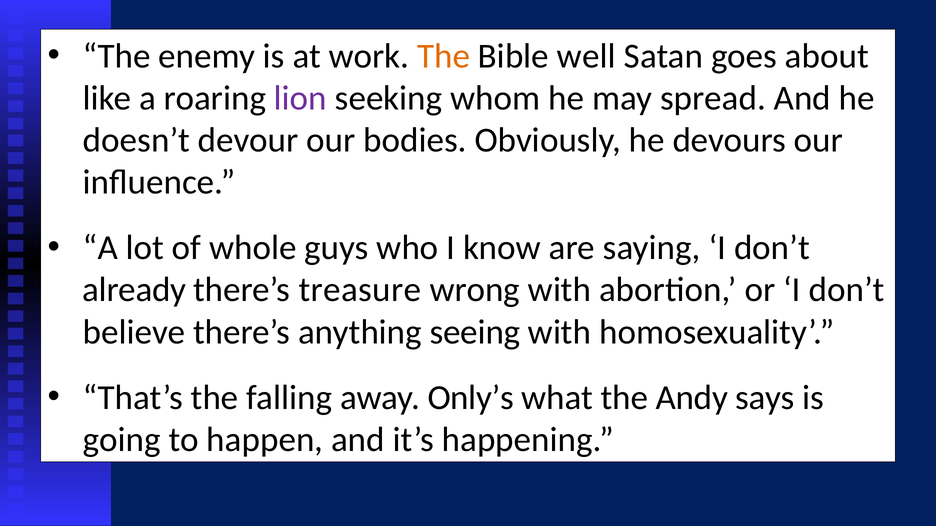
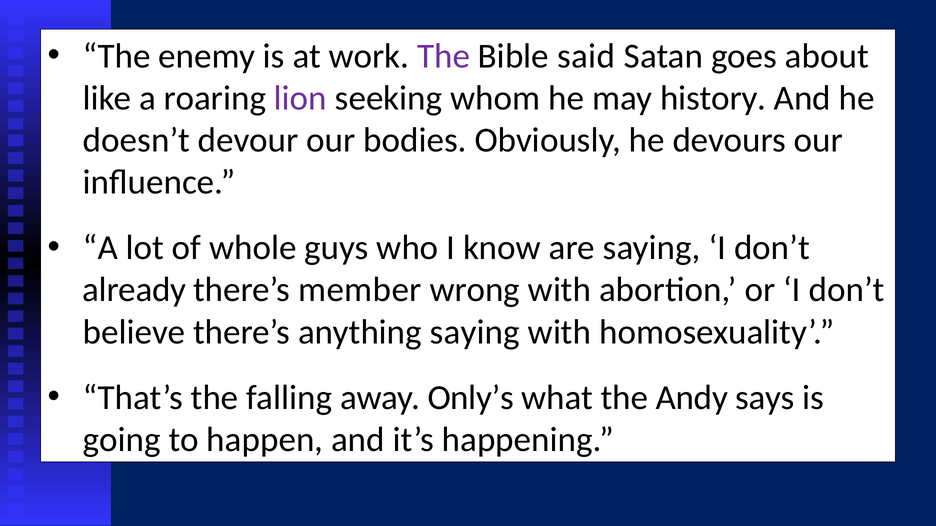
The colour: orange -> purple (444, 56)
well: well -> said (586, 56)
spread: spread -> history (713, 98)
treasure: treasure -> member (360, 290)
anything seeing: seeing -> saying (475, 332)
